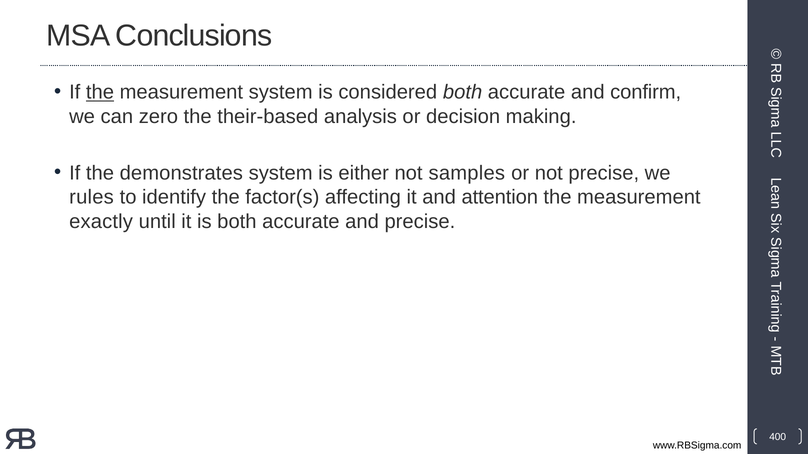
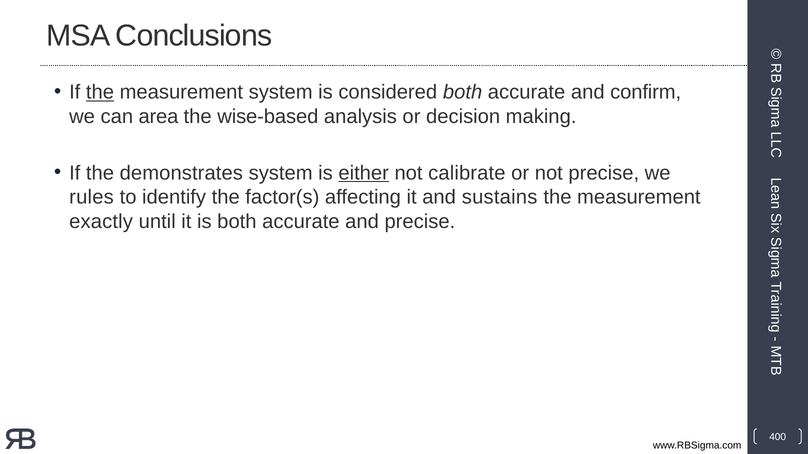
zero: zero -> area (158, 117)
their-based: their-based -> wise-based (268, 117)
either underline: none -> present (364, 173)
samples: samples -> calibrate (467, 173)
attention: attention -> sustains (500, 197)
